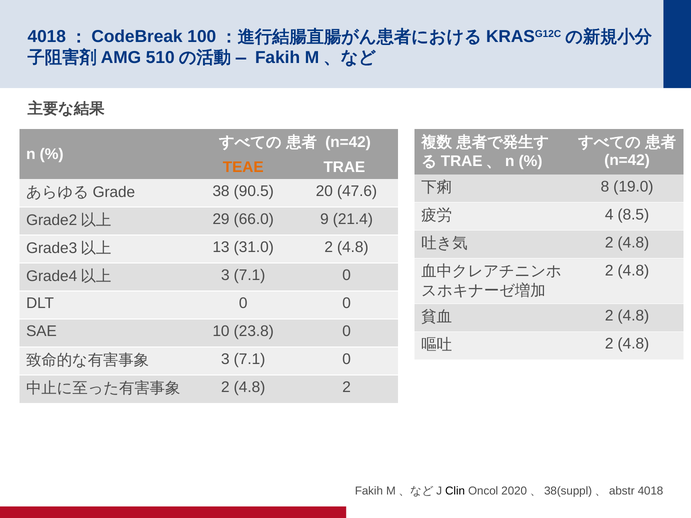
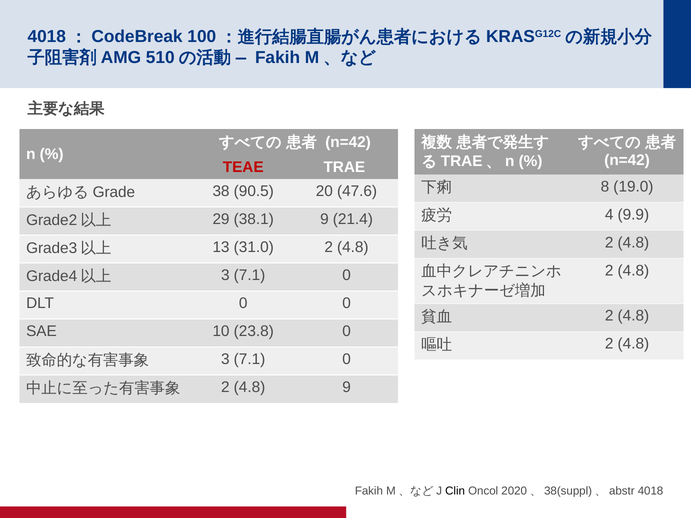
TEAE colour: orange -> red (243, 167)
8.5: 8.5 -> 9.9 (633, 215)
66.0: 66.0 -> 38.1 (254, 219)
4.8 2: 2 -> 9 (347, 387)
